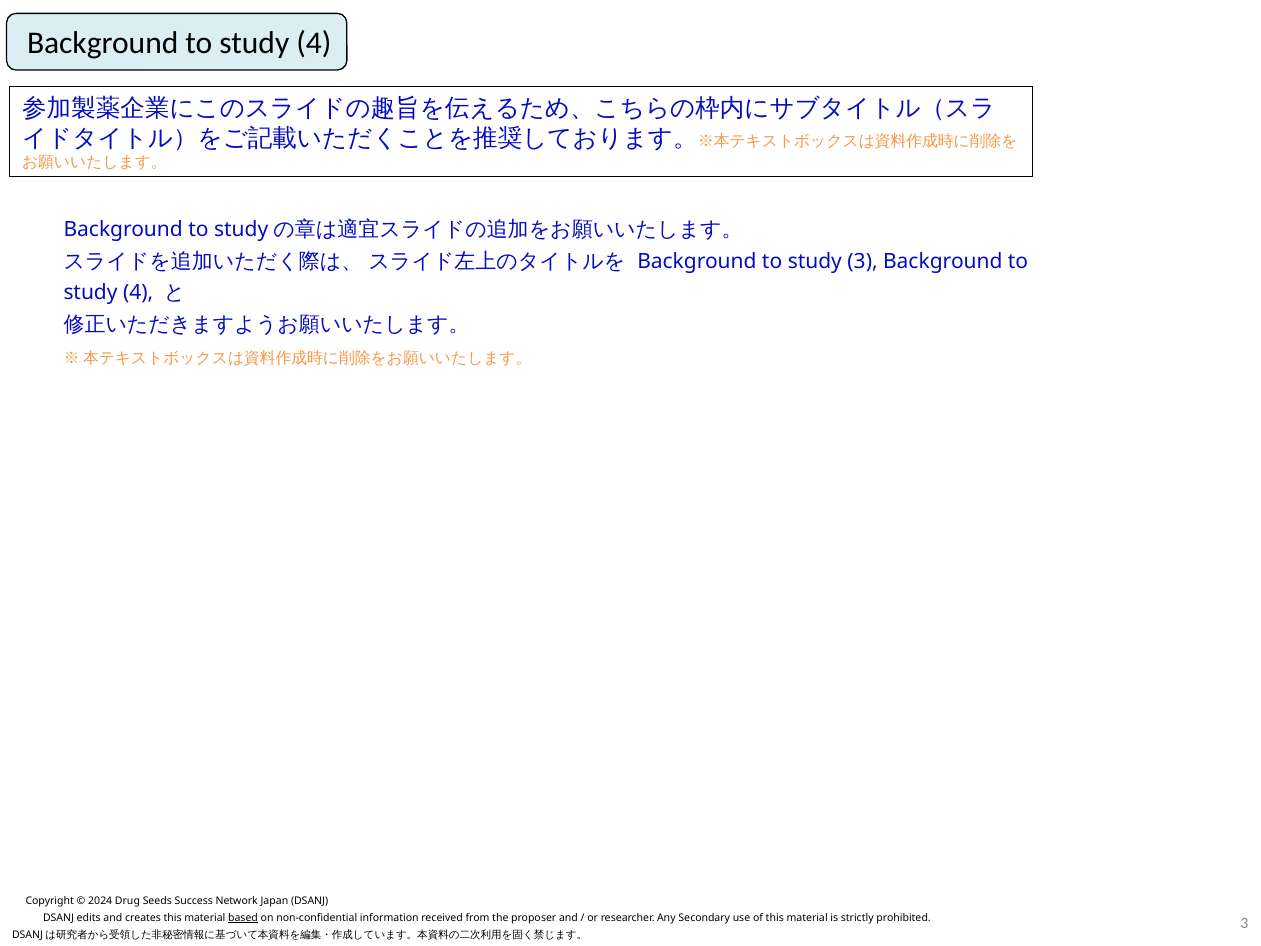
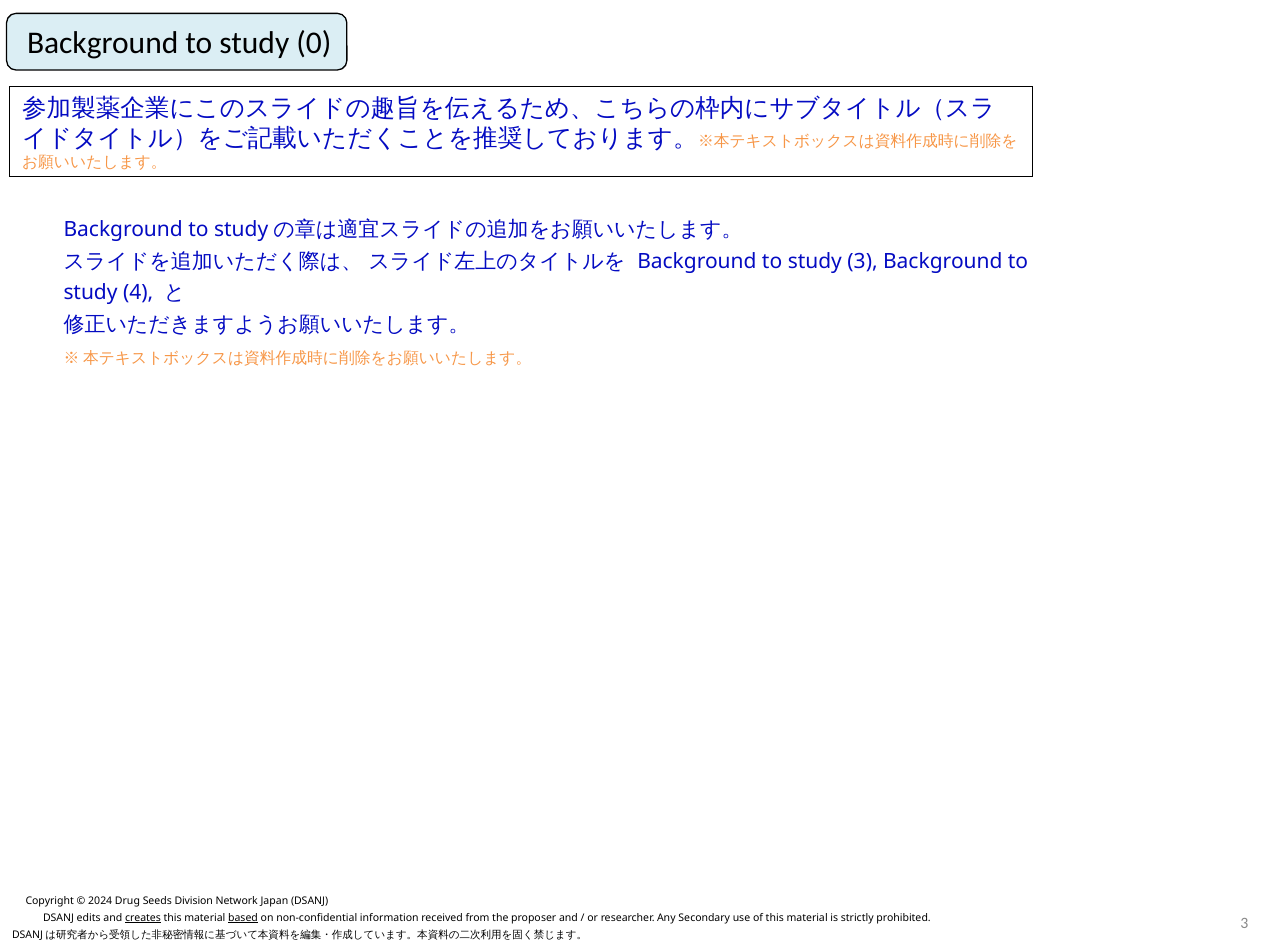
4: 4 -> 0 (314, 44)
Success: Success -> Division (194, 901)
creates underline: none -> present (143, 918)
